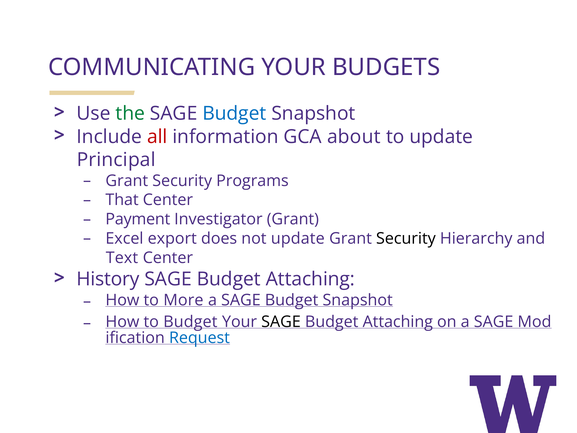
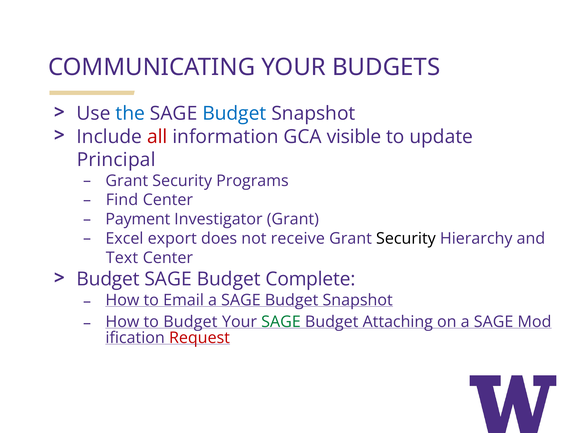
the colour: green -> blue (130, 114)
about: about -> visible (354, 137)
That: That -> Find (122, 200)
not update: update -> receive (298, 238)
History: History -> Budget (108, 279)
Attaching: Attaching -> Complete (310, 279)
More: More -> Email (183, 300)
SAGE colour: black -> green (281, 322)
Request colour: blue -> red (199, 338)
